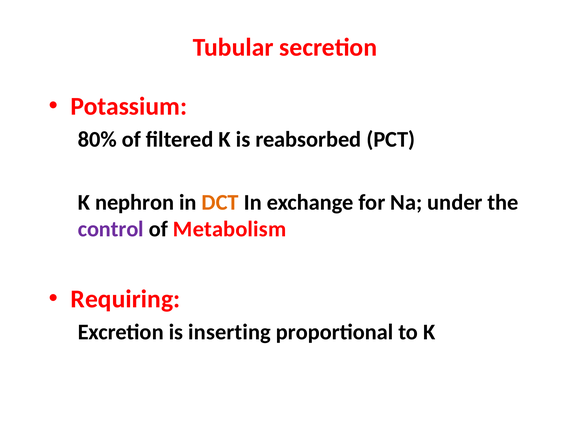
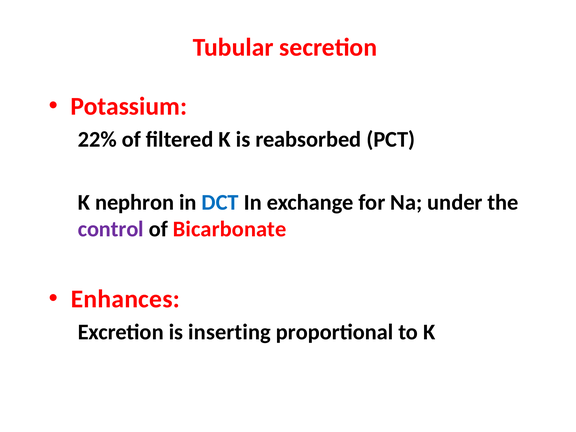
80%: 80% -> 22% (97, 140)
DCT colour: orange -> blue (220, 202)
Metabolism: Metabolism -> Bicarbonate (230, 229)
Requiring: Requiring -> Enhances (125, 299)
